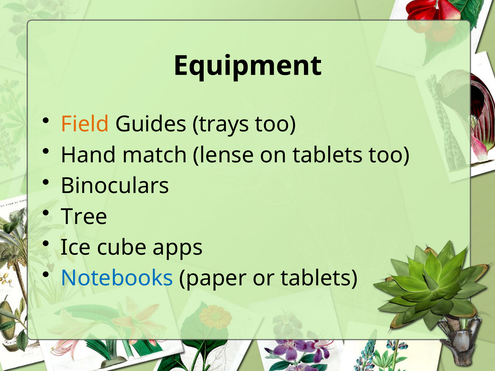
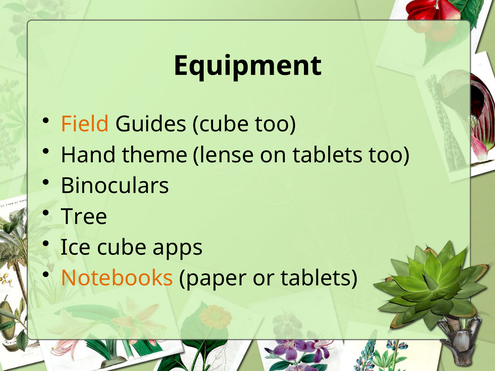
Guides trays: trays -> cube (221, 124)
match: match -> theme (155, 155)
Notebooks colour: blue -> orange (117, 279)
